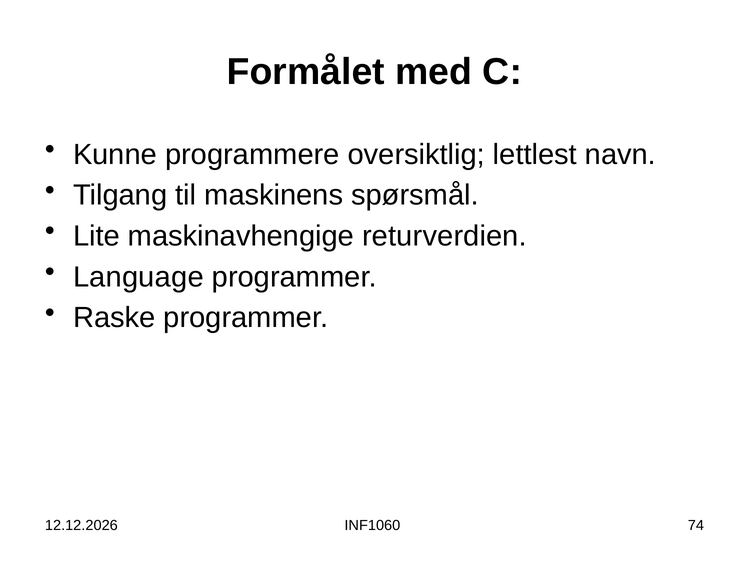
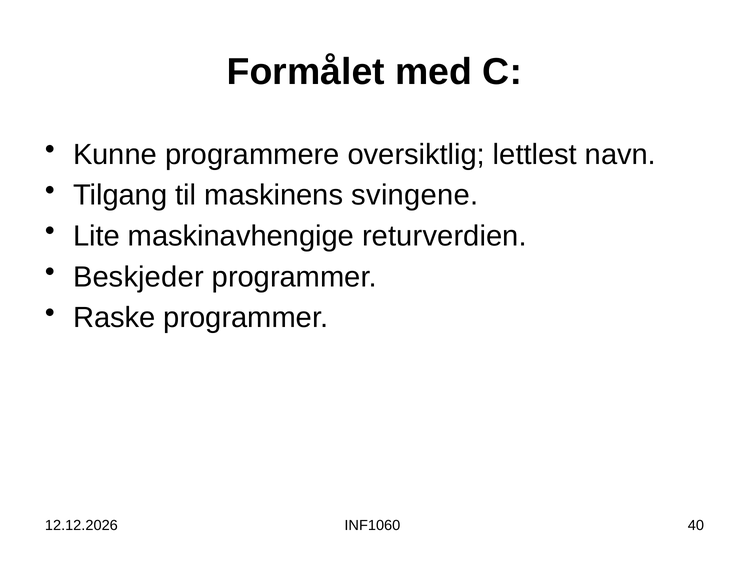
spørsmål: spørsmål -> svingene (415, 195)
Language: Language -> Beskjeder (138, 277)
74: 74 -> 40 (696, 525)
